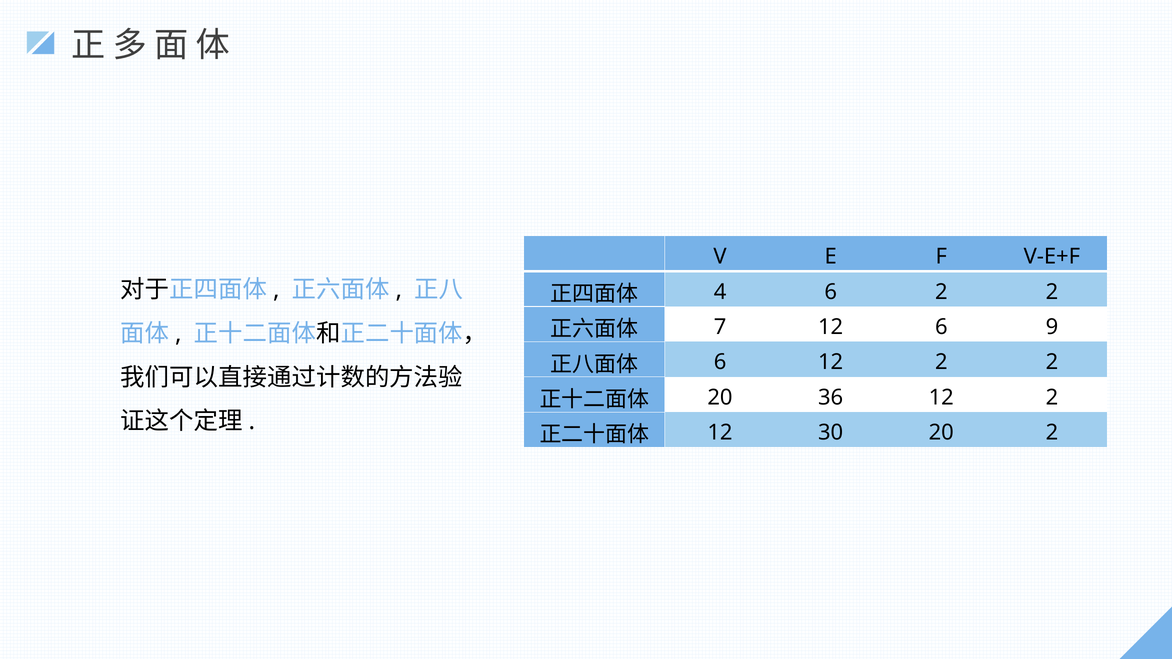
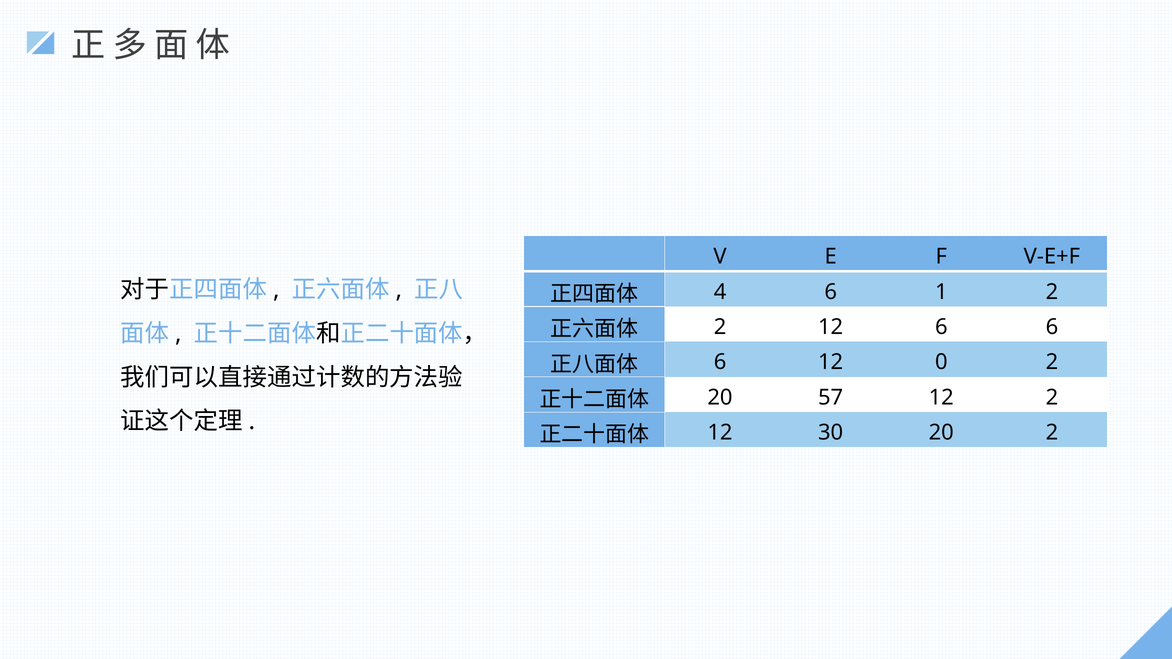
6 2: 2 -> 1 (941, 292)
7: 7 -> 2 (720, 327)
6 9: 9 -> 6 (1052, 327)
6 12 2: 2 -> 0 (941, 362)
36: 36 -> 57 (831, 398)
